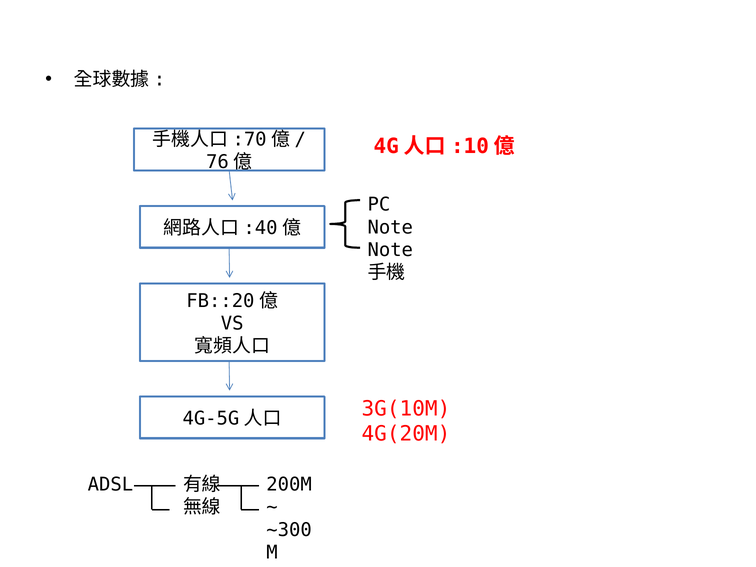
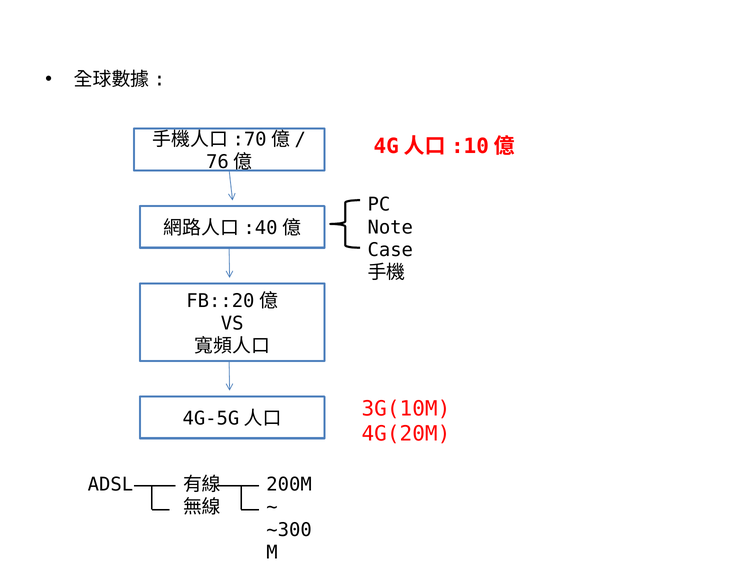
Note: Note -> Case (390, 250)
